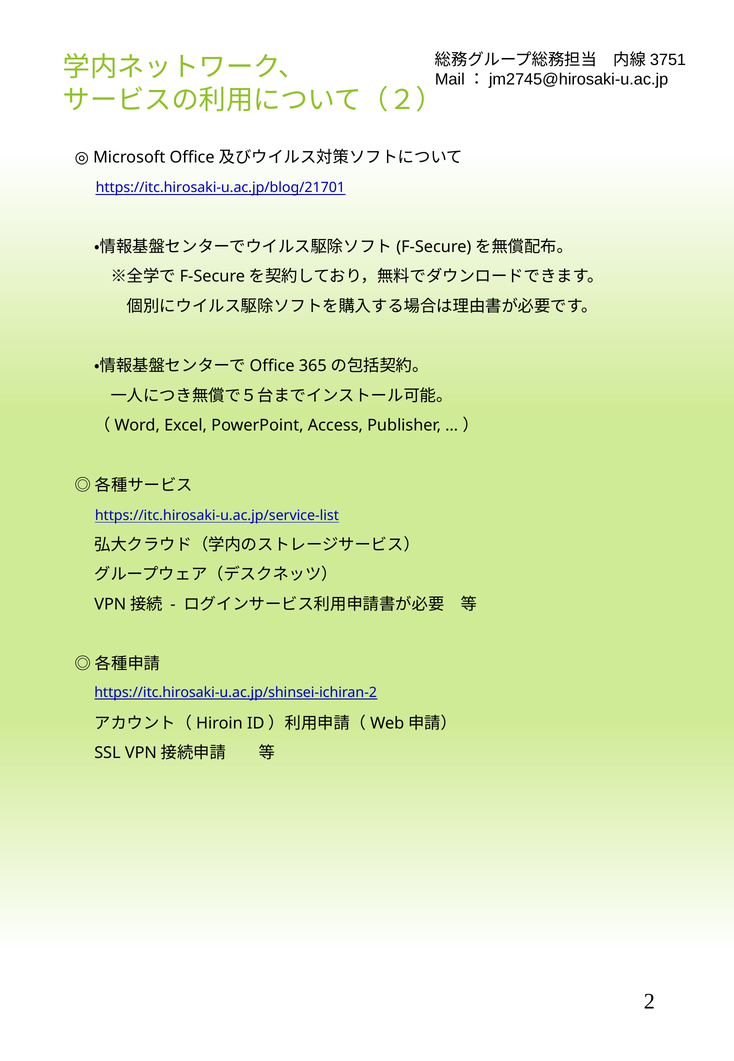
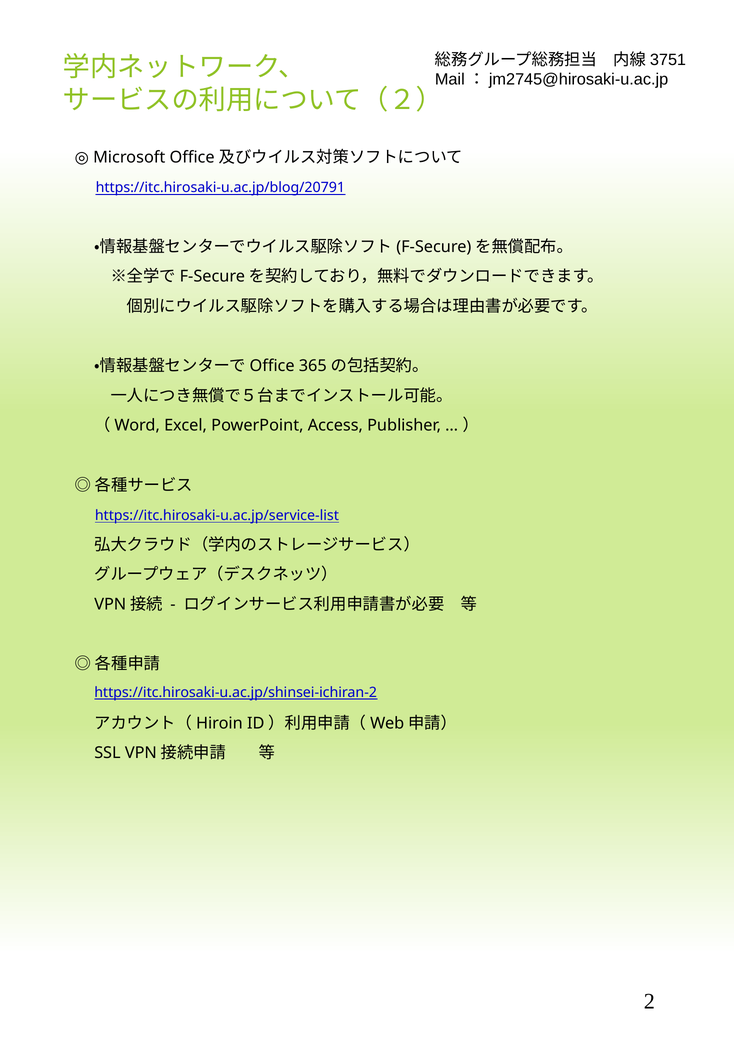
https://itc.hirosaki-u.ac.jp/blog/21701: https://itc.hirosaki-u.ac.jp/blog/21701 -> https://itc.hirosaki-u.ac.jp/blog/20791 (220, 188)
